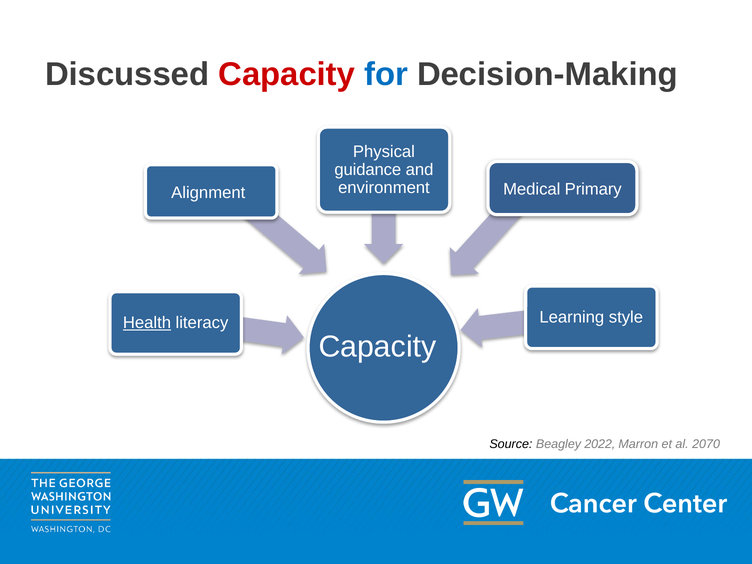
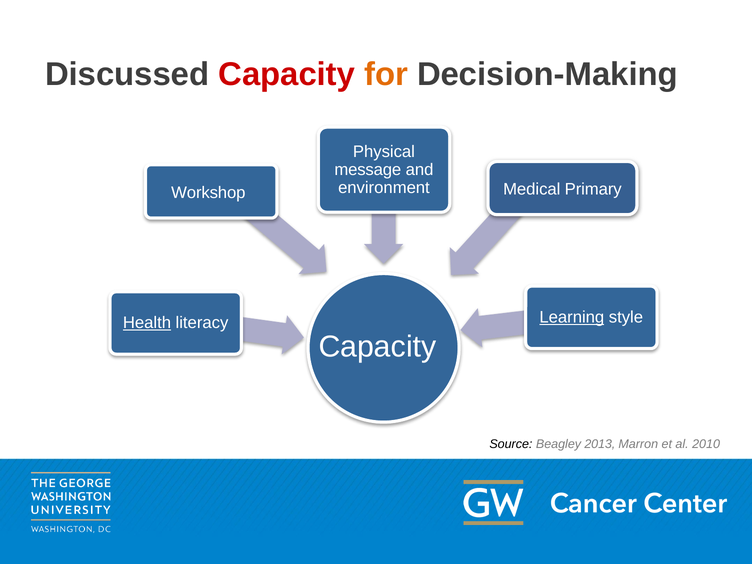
for colour: blue -> orange (386, 74)
guidance: guidance -> message (368, 170)
Alignment: Alignment -> Workshop (208, 193)
Learning underline: none -> present (572, 317)
2022: 2022 -> 2013 (600, 444)
2070: 2070 -> 2010 (706, 444)
